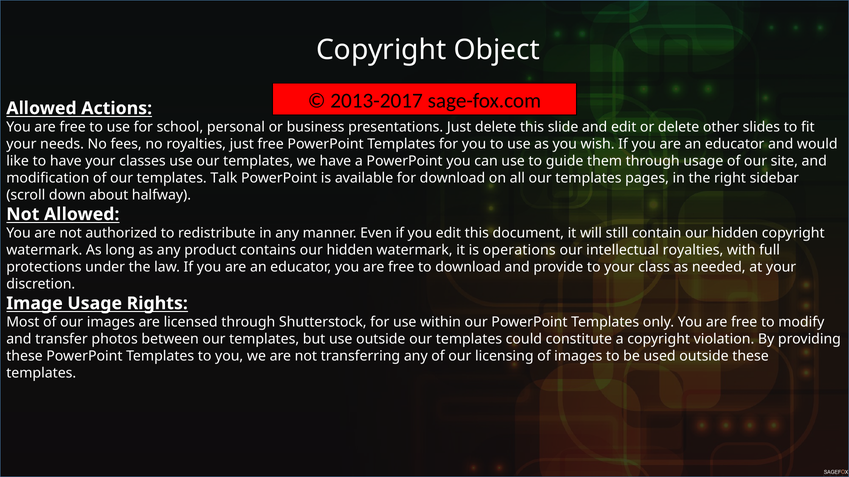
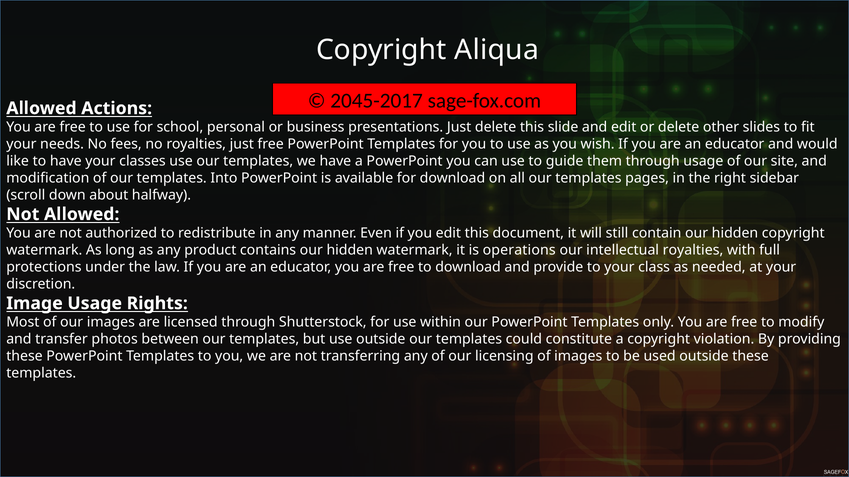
Object: Object -> Aliqua (497, 50)
2013-2017: 2013-2017 -> 2045-2017 (377, 101)
Talk: Talk -> Into (224, 178)
